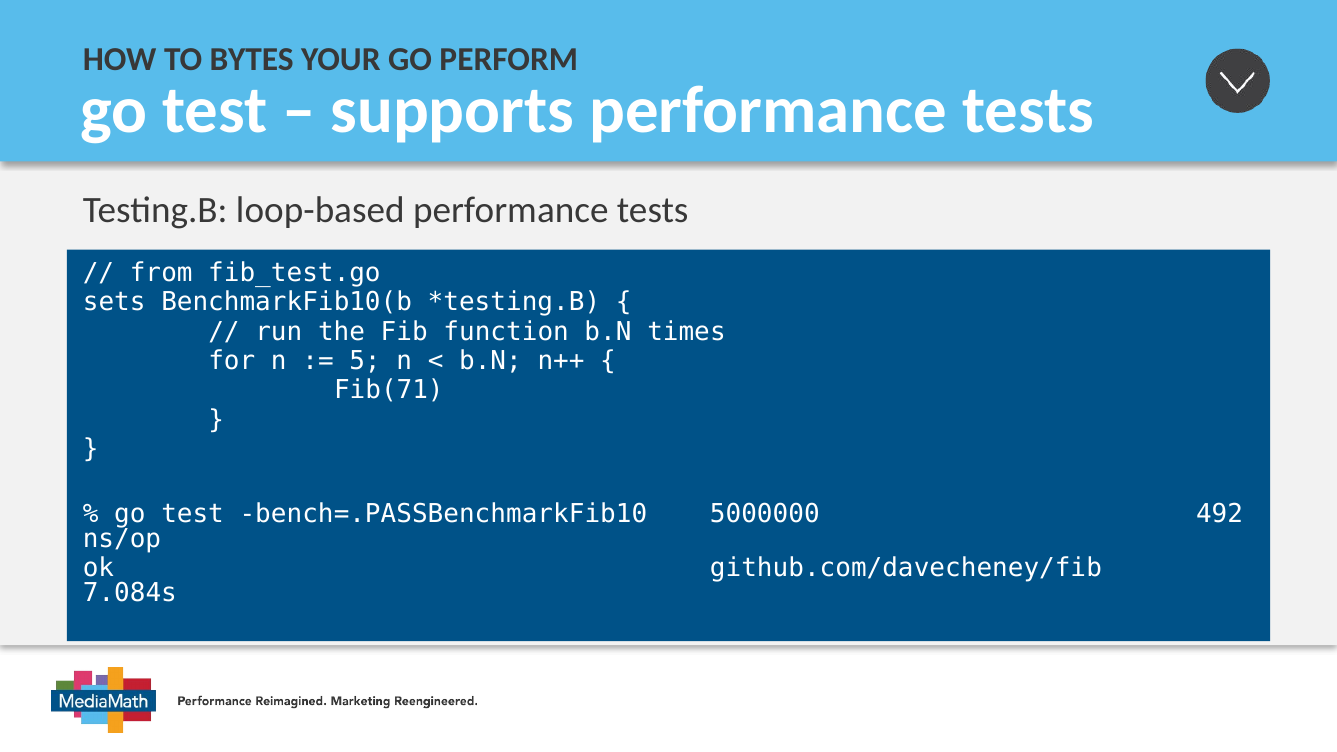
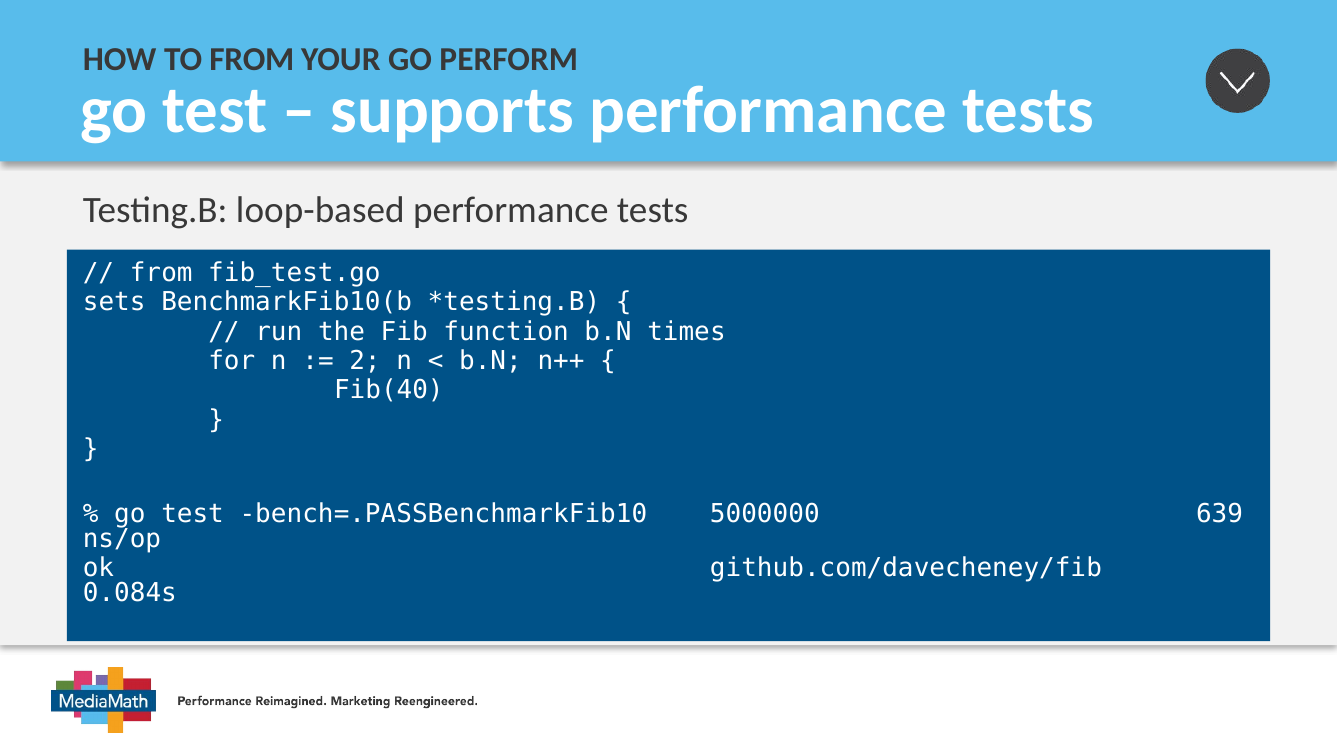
TO BYTES: BYTES -> FROM (252, 59)
5: 5 -> 2 (365, 361)
Fib(71: Fib(71 -> Fib(40 (389, 390)
492: 492 -> 639 (1220, 514)
7.084s: 7.084s -> 0.084s (130, 593)
